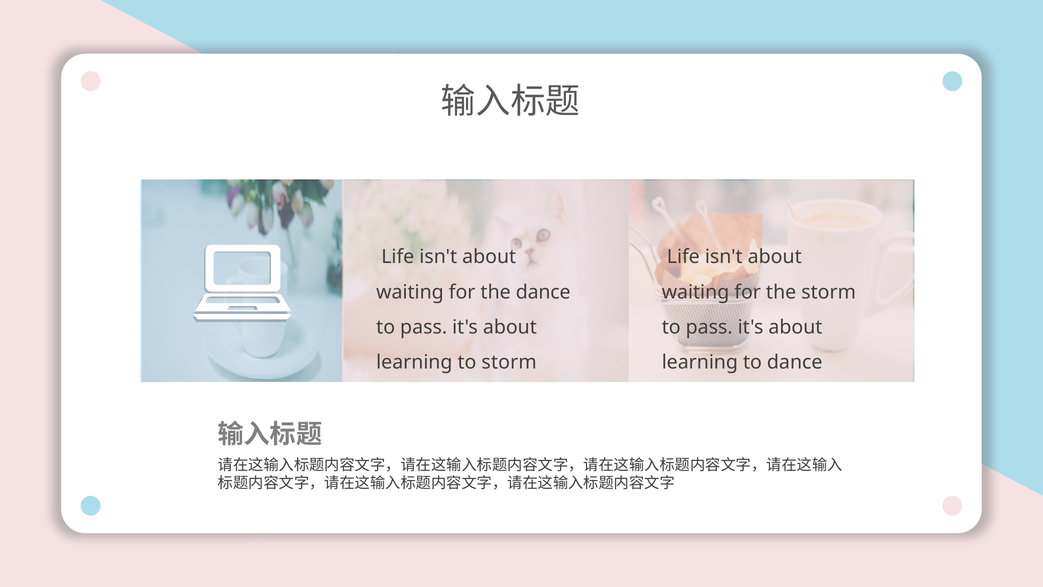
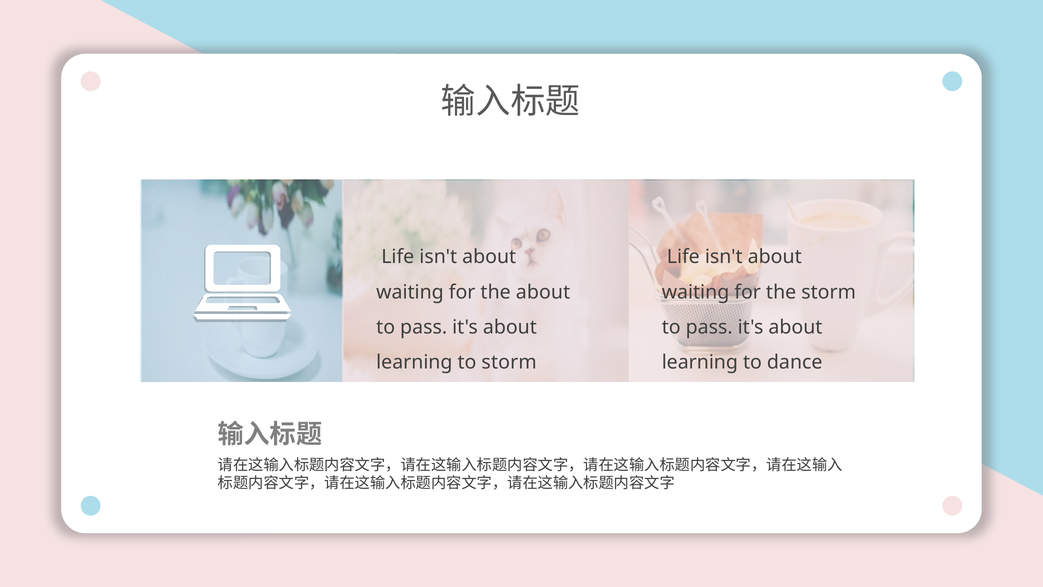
the dance: dance -> about (543, 292)
